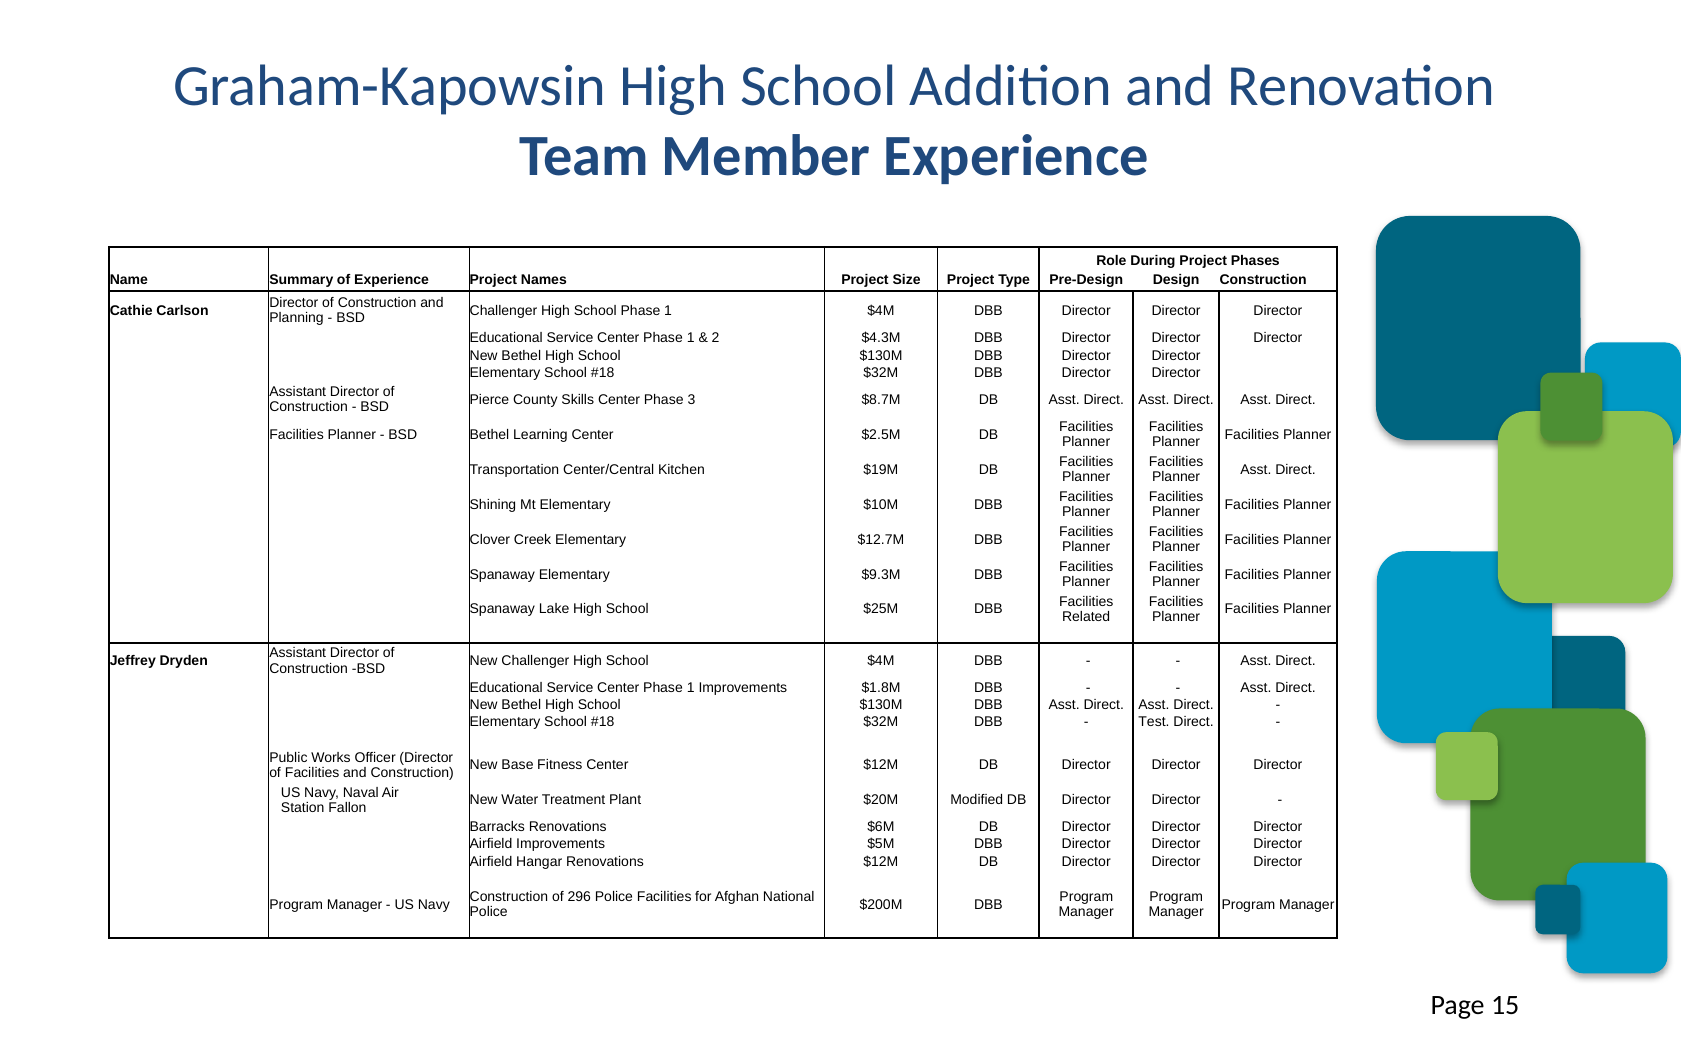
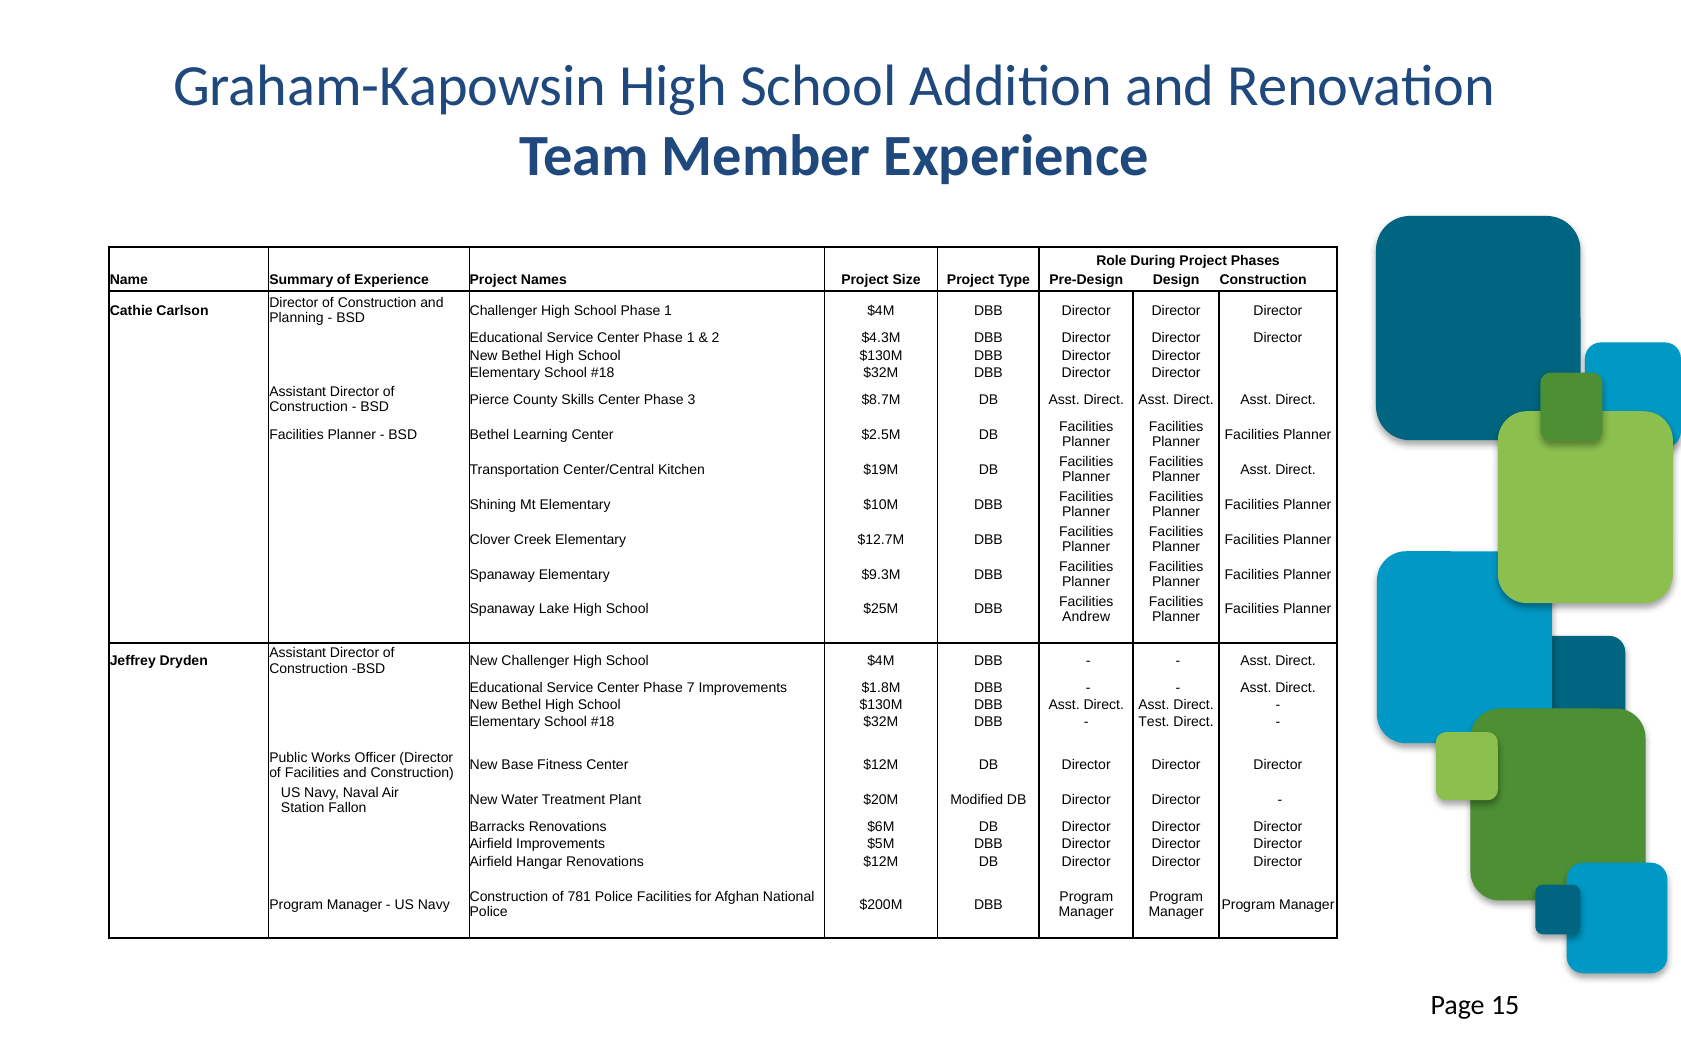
Related: Related -> Andrew (1086, 618)
1: 1 -> 7 (691, 688)
296: 296 -> 781 (579, 897)
